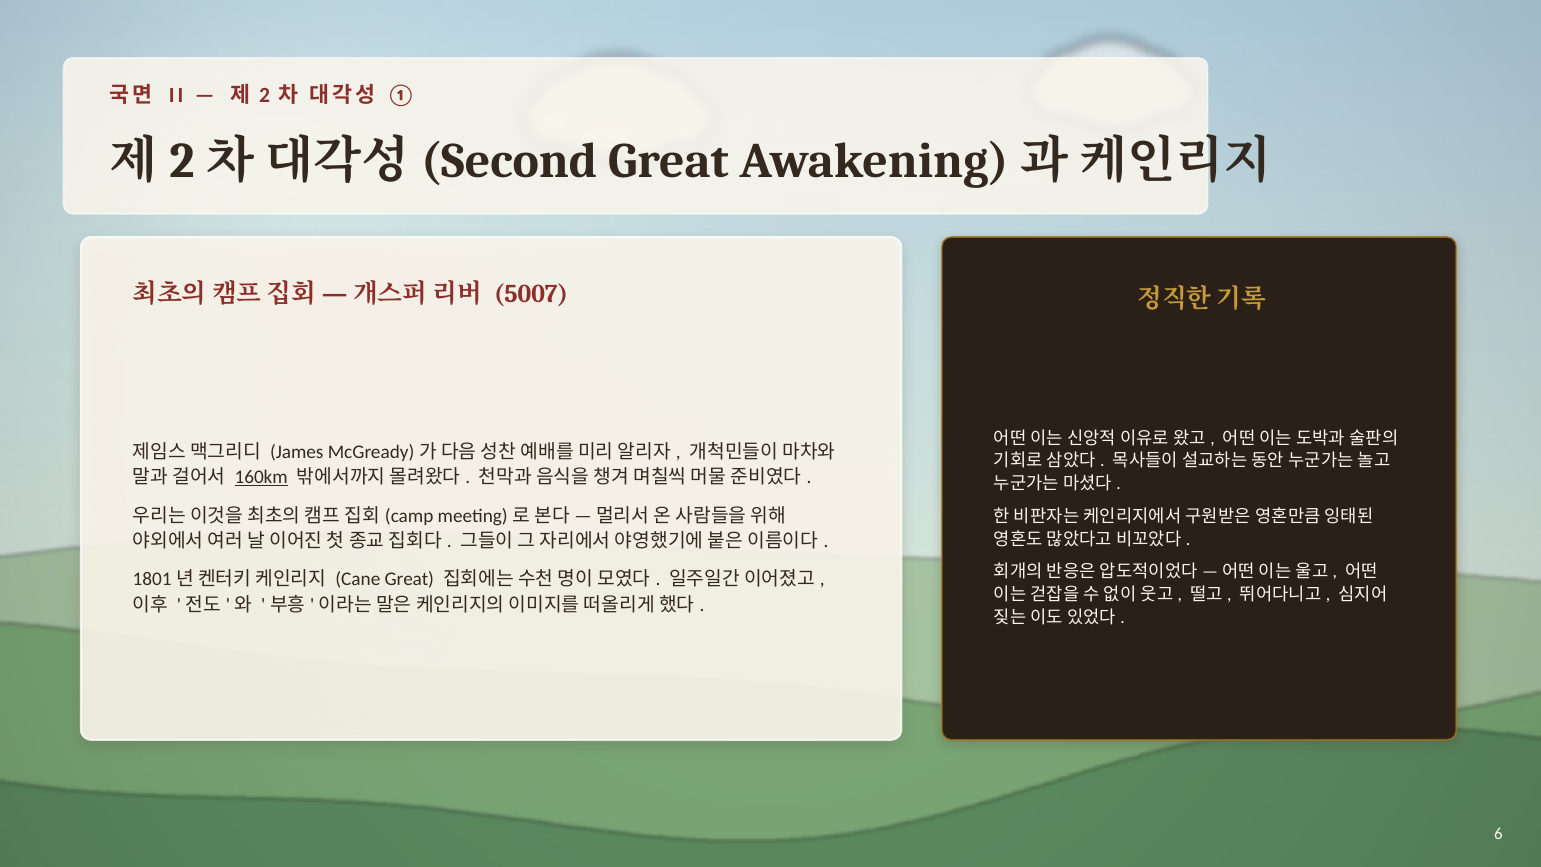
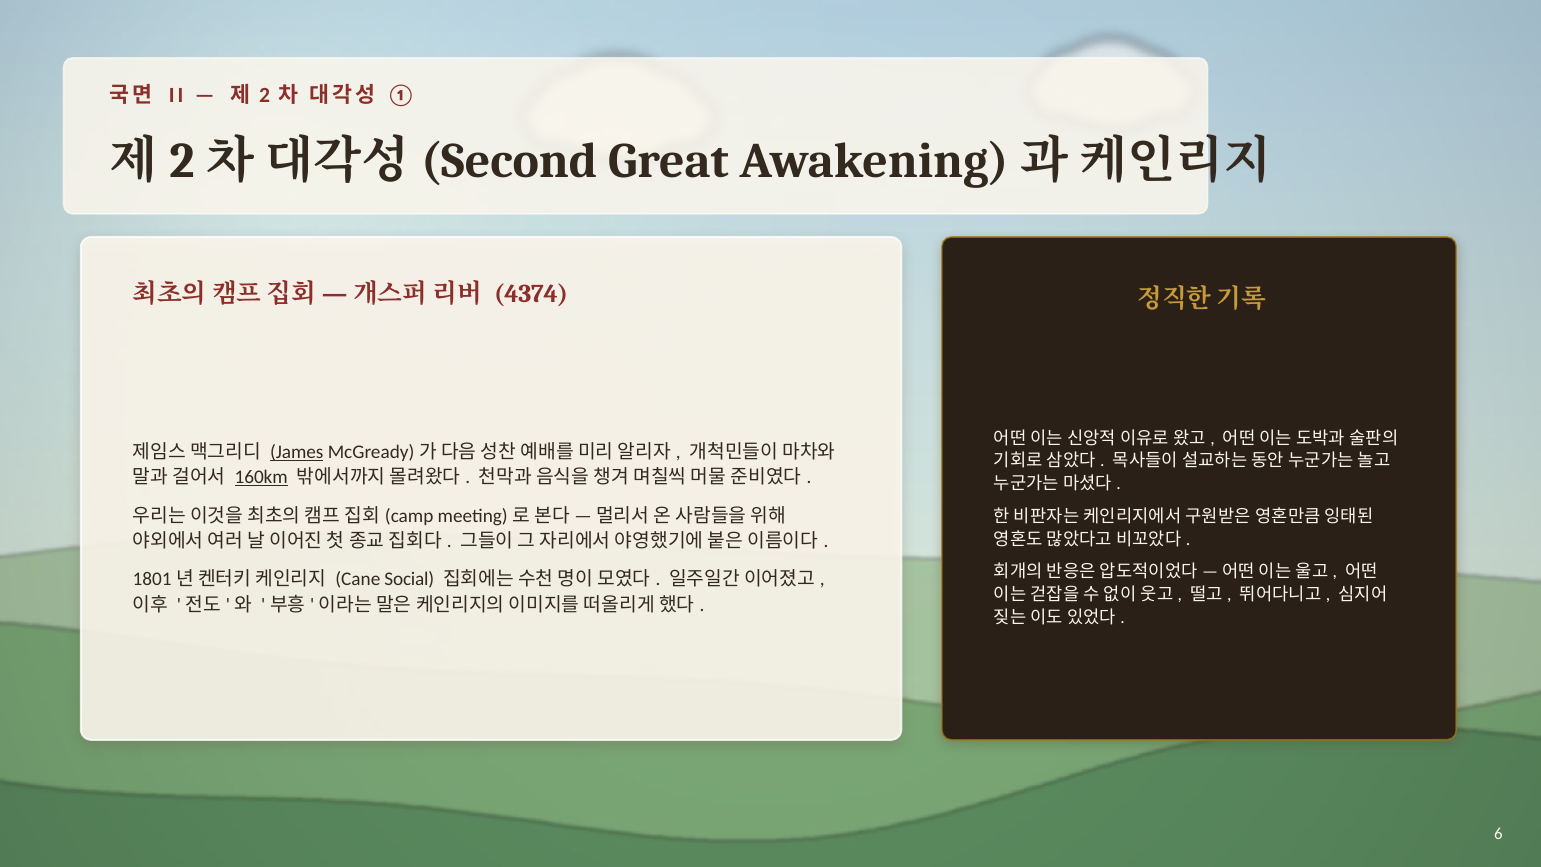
5007: 5007 -> 4374 (531, 294)
James underline: none -> present (297, 452)
Cane Great: Great -> Social (409, 579)
